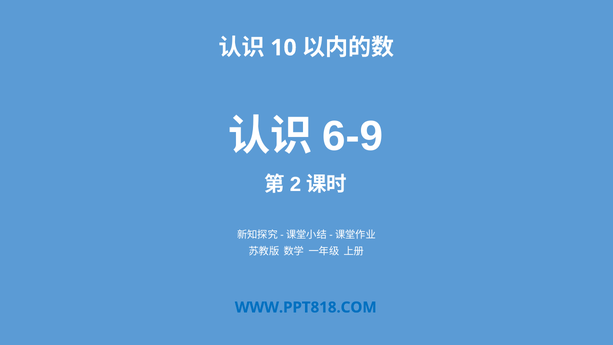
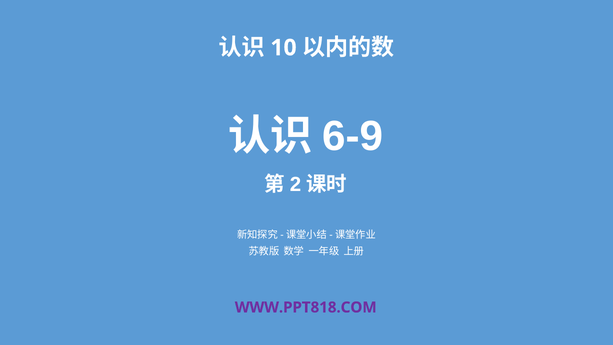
WWW.PPT818.COM colour: blue -> purple (306, 307)
